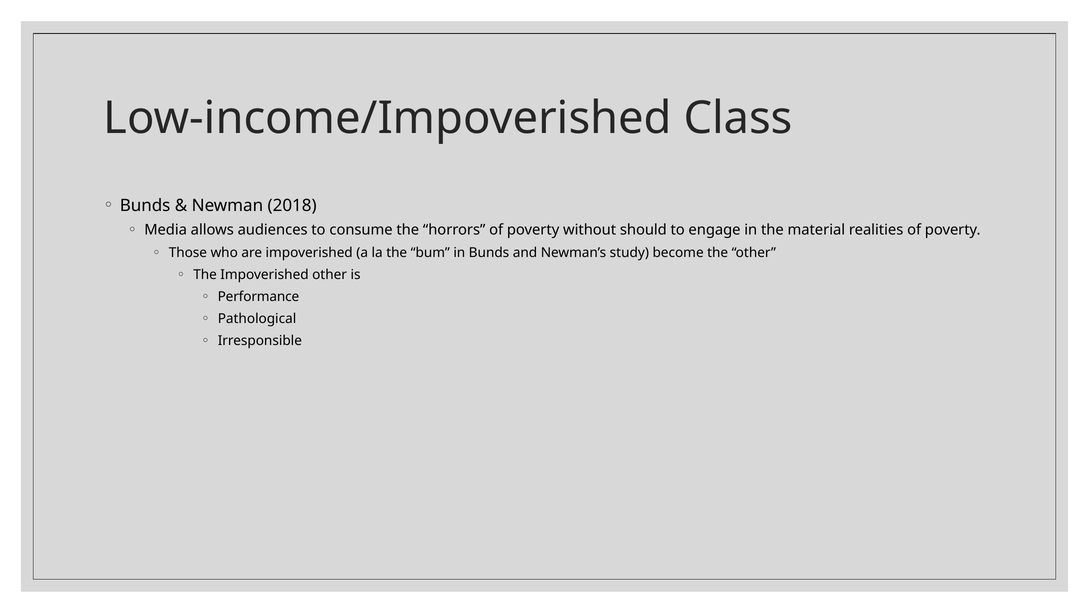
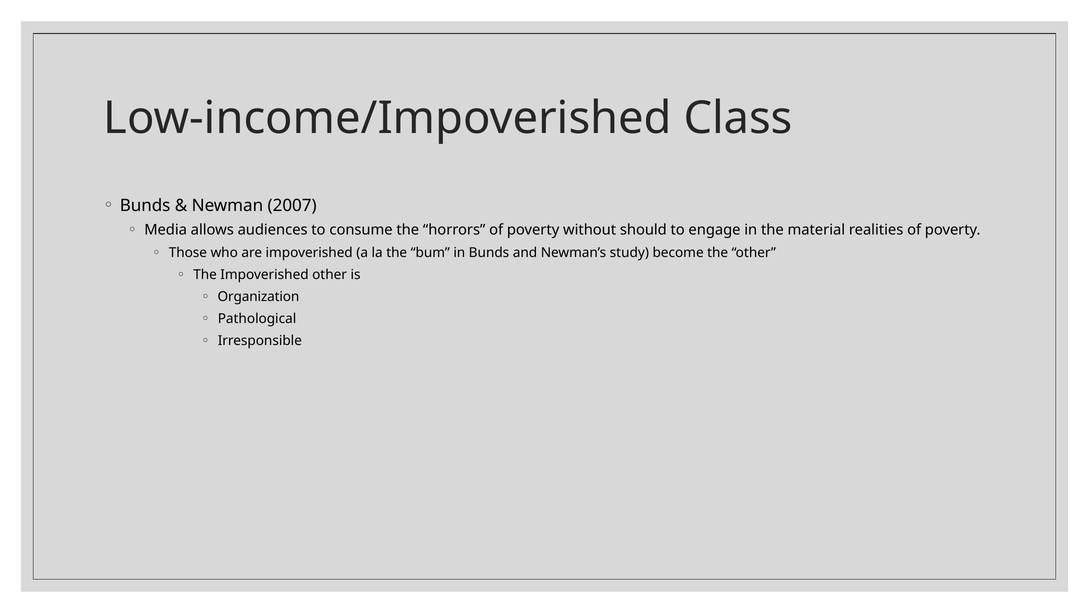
2018: 2018 -> 2007 (292, 205)
Performance: Performance -> Organization (258, 297)
